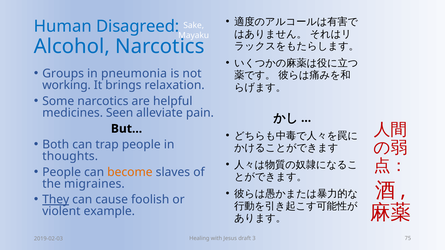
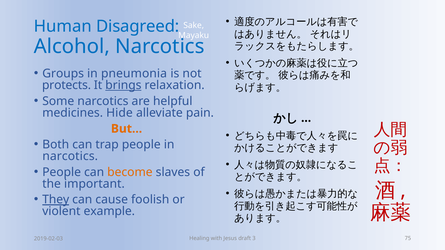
working: working -> protects (67, 85)
brings underline: none -> present (123, 85)
Seen: Seen -> Hide (119, 113)
But colour: black -> orange (127, 129)
thoughts: thoughts -> narcotics (70, 156)
migraines: migraines -> important (94, 184)
